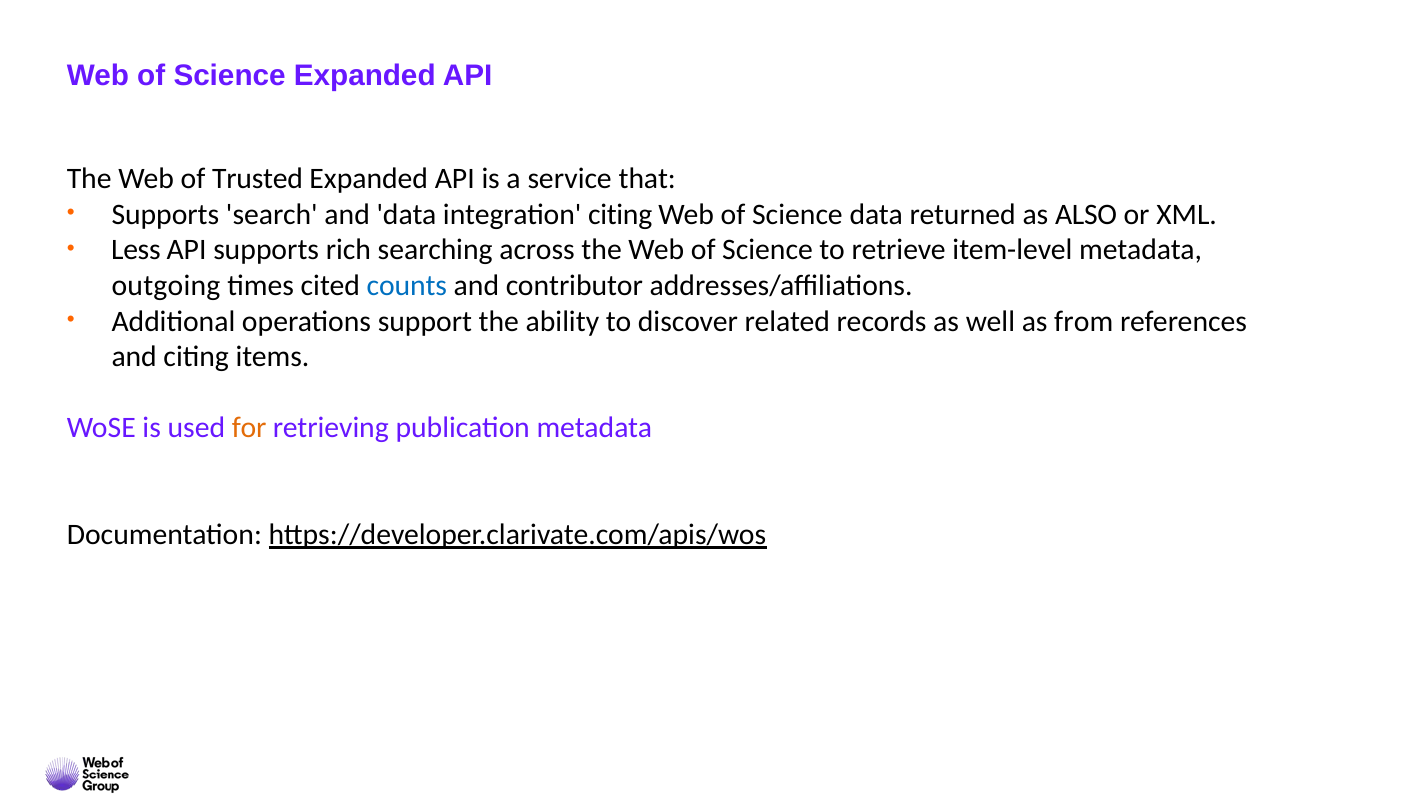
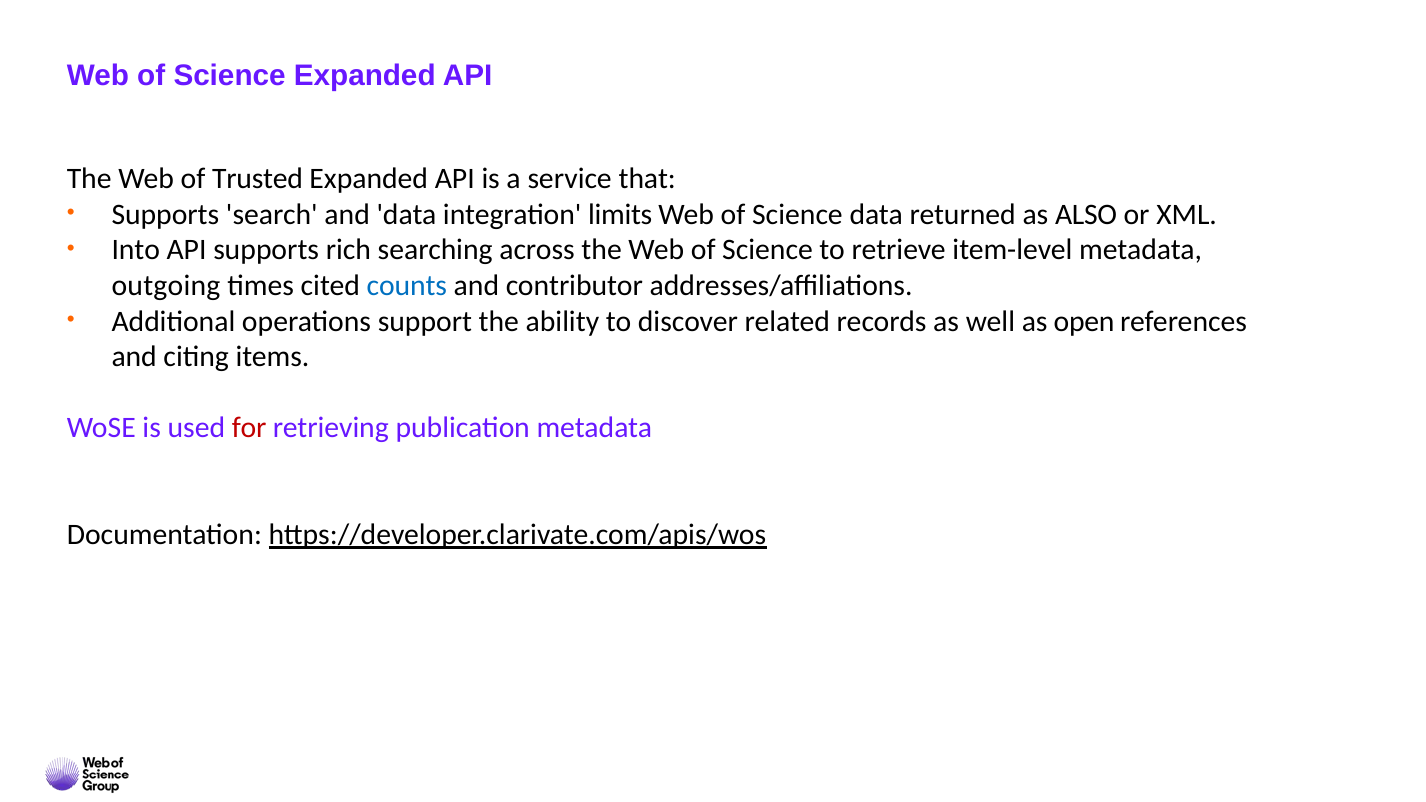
integration citing: citing -> limits (620, 214)
Less: Less -> Into (136, 250)
from: from -> open (1084, 321)
for colour: orange -> red (249, 428)
